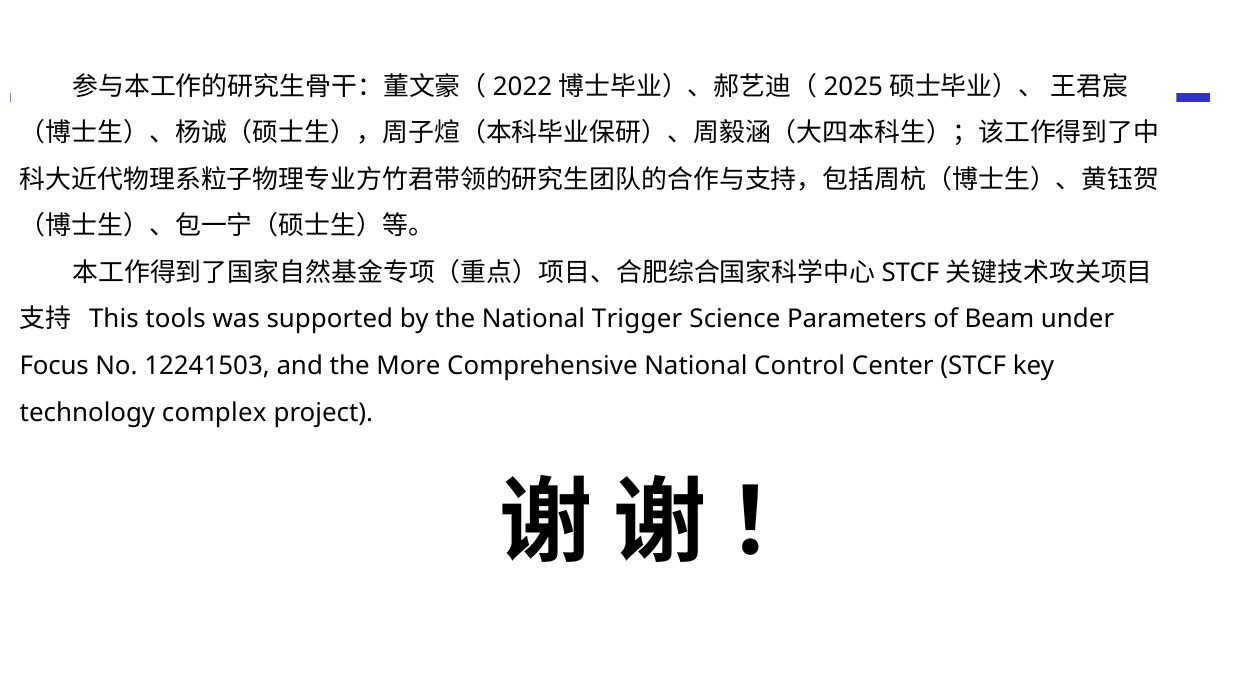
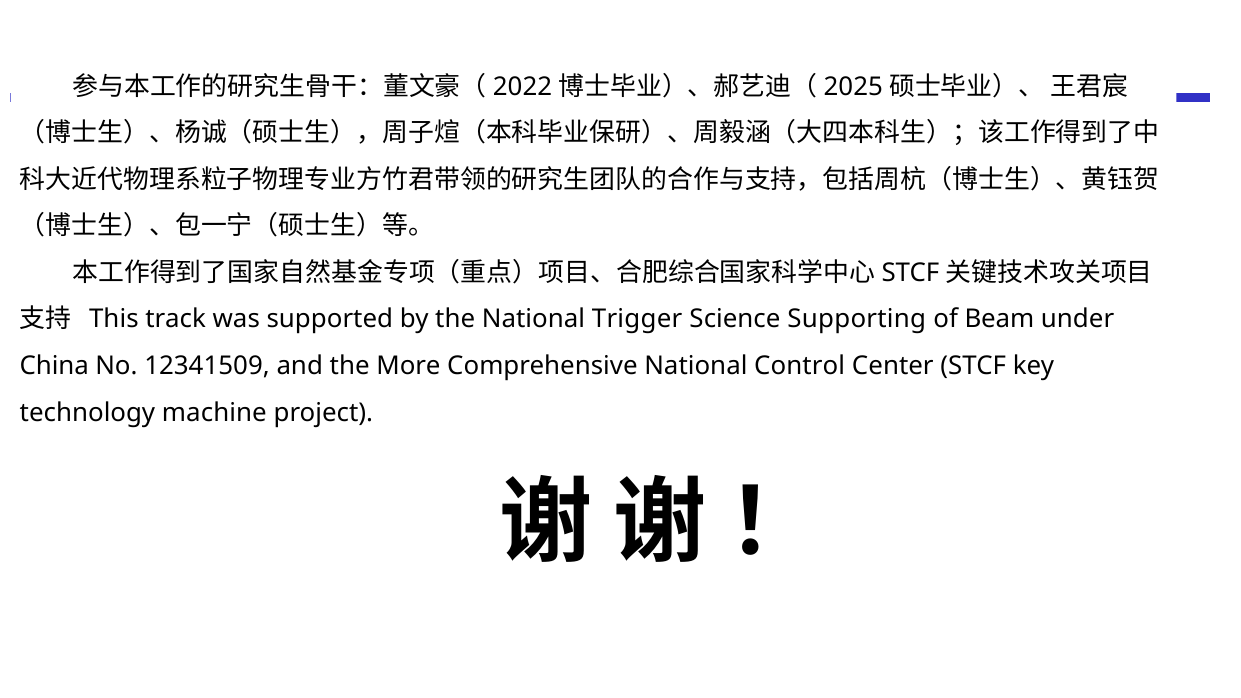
tools: tools -> track (176, 319)
Parameters: Parameters -> Supporting (857, 319)
Focus: Focus -> China (54, 366)
12241503: 12241503 -> 12341509 (207, 366)
complex: complex -> machine (214, 413)
